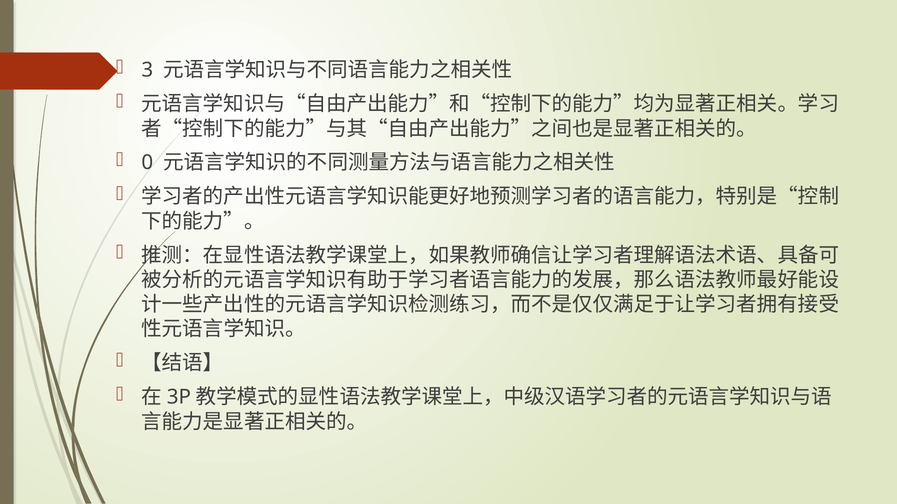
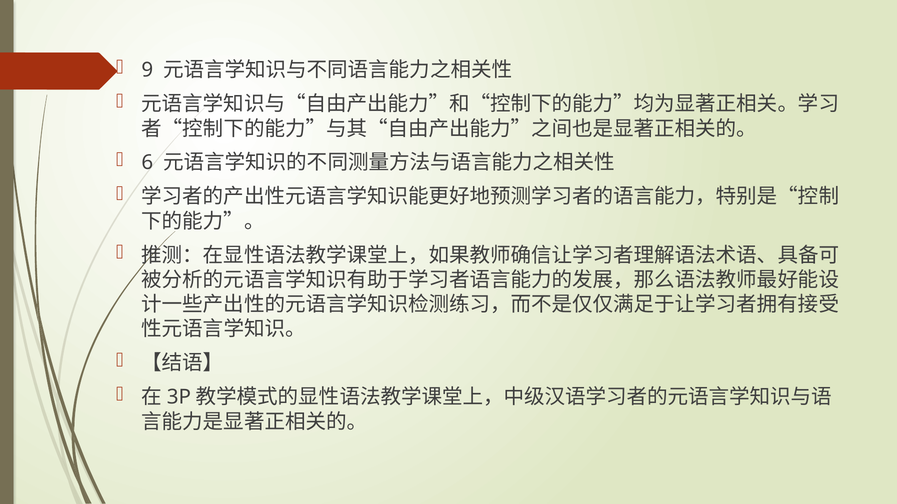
3: 3 -> 9 (147, 70)
0: 0 -> 6 (147, 163)
